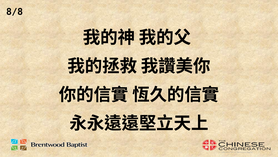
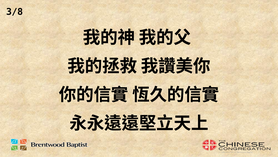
8/8: 8/8 -> 3/8 (15, 12)
